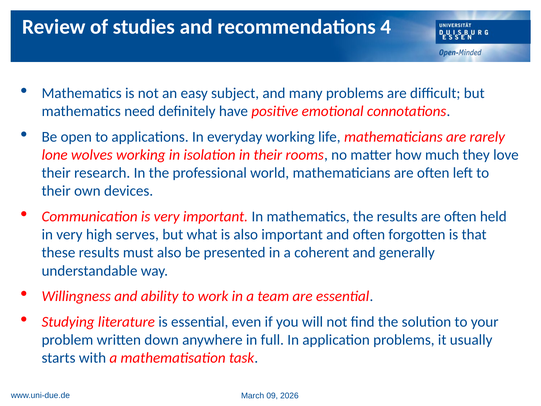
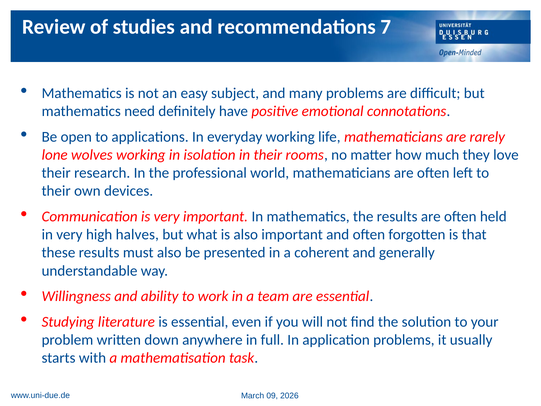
4: 4 -> 7 (386, 27)
serves: serves -> halves (137, 234)
